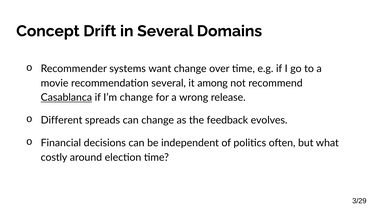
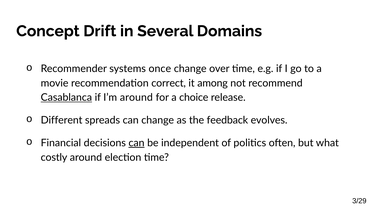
want: want -> once (160, 69)
recommendation several: several -> correct (169, 83)
I’m change: change -> around (136, 97)
wrong: wrong -> choice (194, 97)
can underline: none -> present (137, 143)
